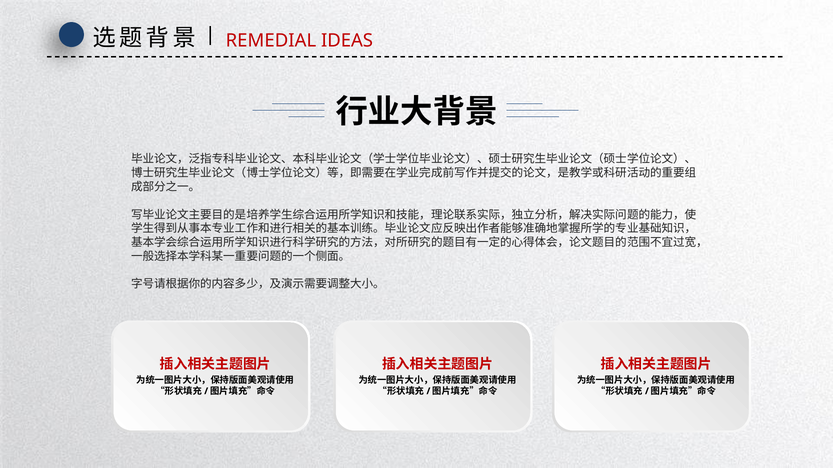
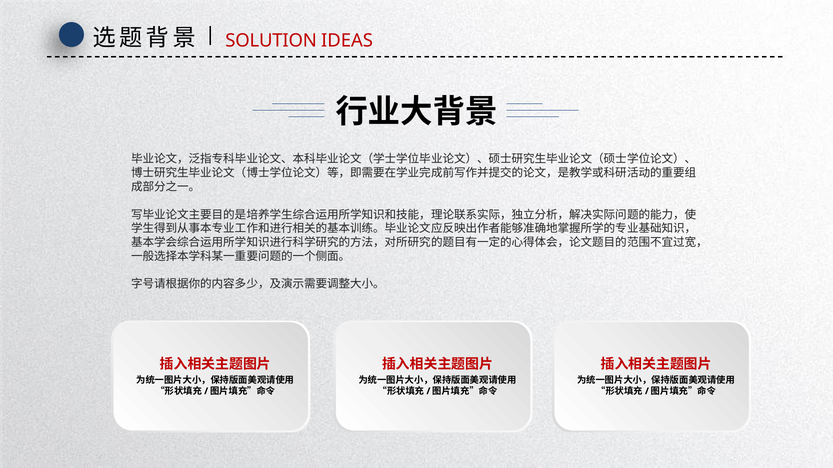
REMEDIAL: REMEDIAL -> SOLUTION (271, 41)
